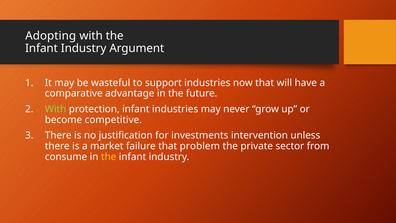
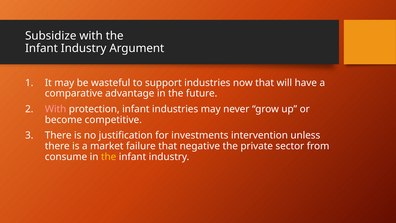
Adopting: Adopting -> Subsidize (51, 36)
With colour: light green -> pink (56, 109)
problem: problem -> negative (200, 146)
